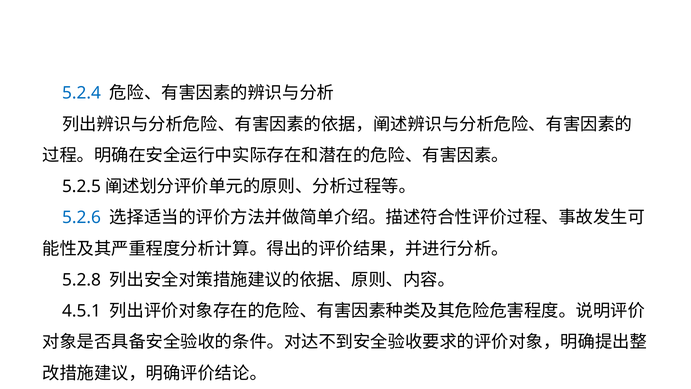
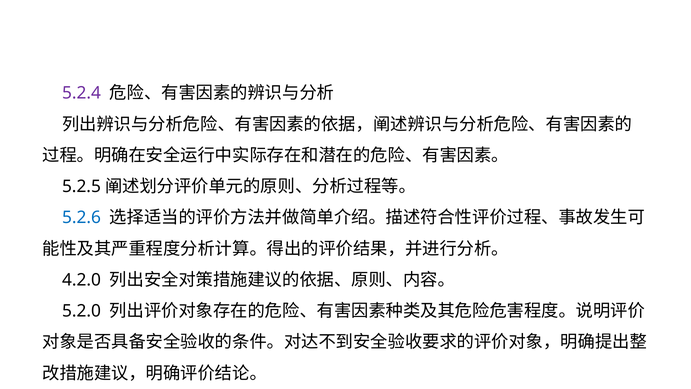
5.2.4 colour: blue -> purple (81, 93)
5.2.8: 5.2.8 -> 4.2.0 (81, 280)
4.5.1: 4.5.1 -> 5.2.0 (81, 311)
